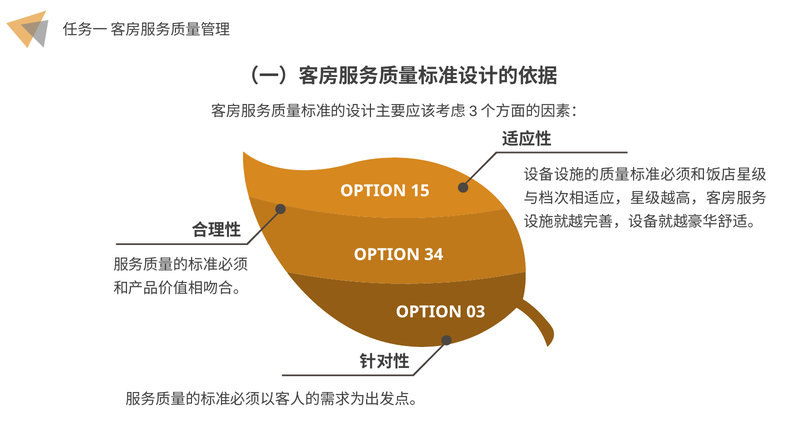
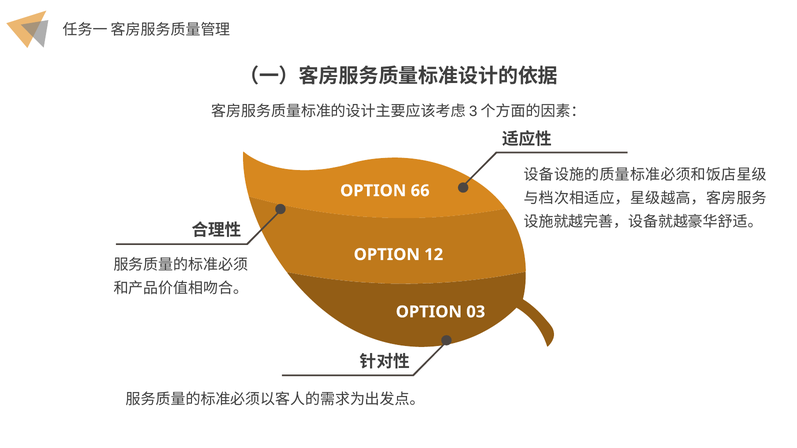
15: 15 -> 66 (420, 191)
34: 34 -> 12 (434, 255)
